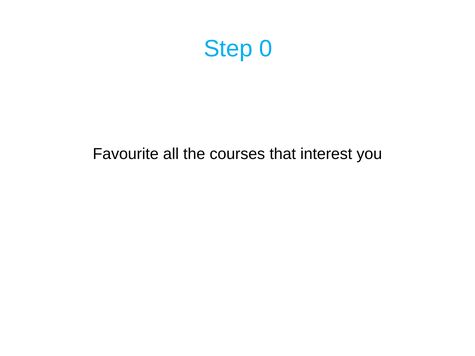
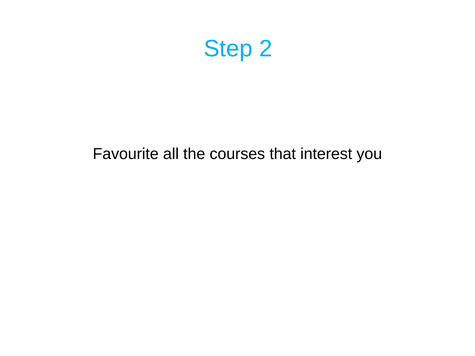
0: 0 -> 2 (266, 49)
